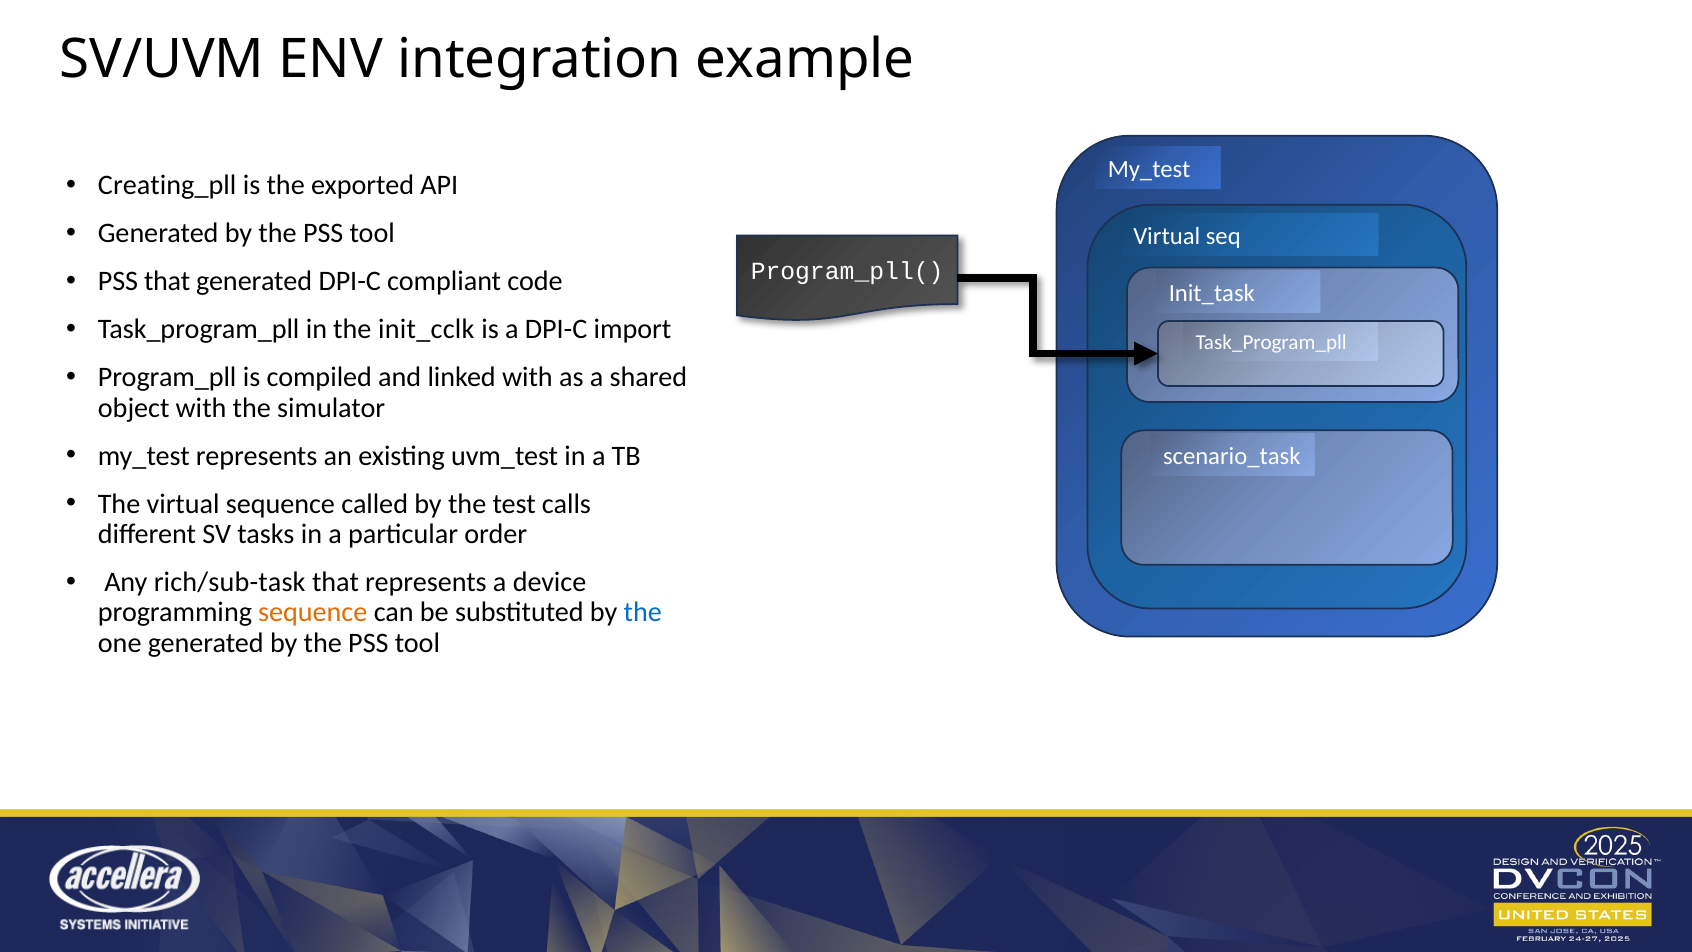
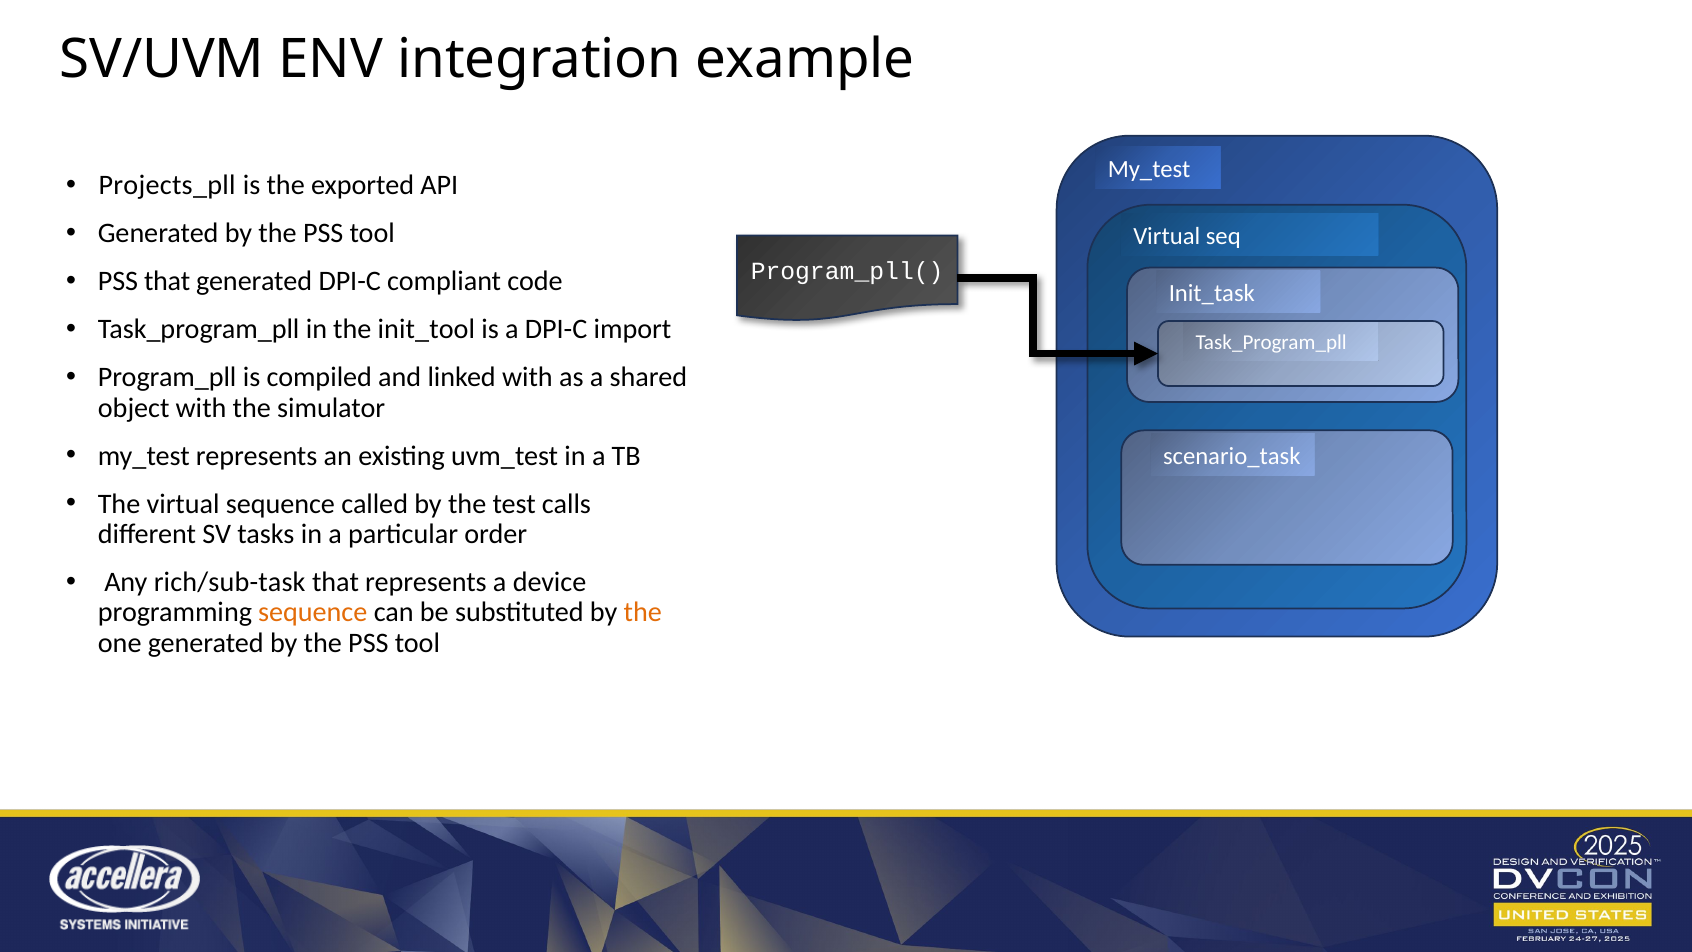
Creating_pll: Creating_pll -> Projects_pll (167, 185)
init_cclk: init_cclk -> init_tool (426, 329)
the colour: blue -> orange (643, 613)
